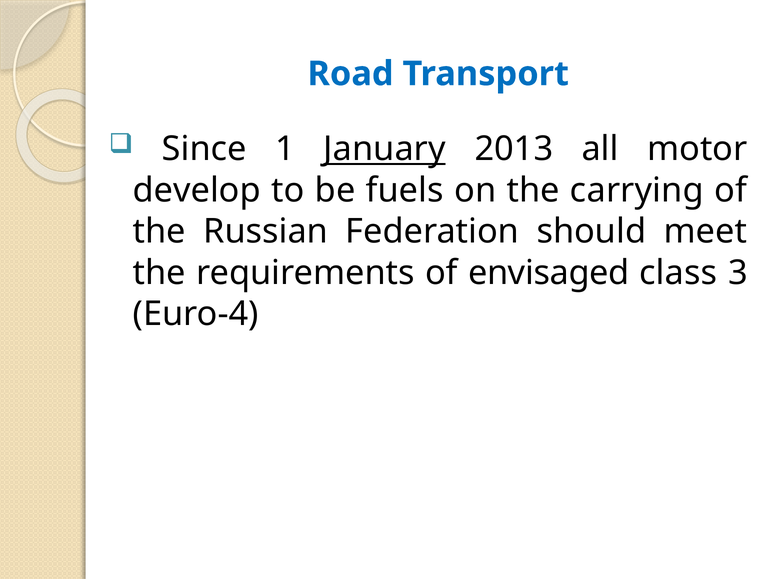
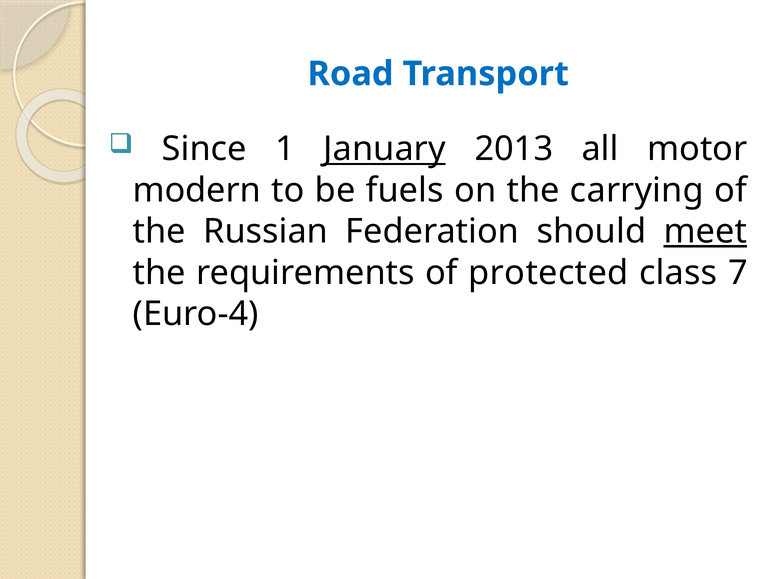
develop: develop -> modern (197, 191)
meet underline: none -> present (705, 232)
envisaged: envisaged -> protected (548, 273)
3: 3 -> 7 (738, 273)
